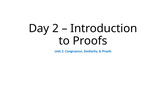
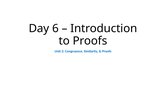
Day 2: 2 -> 6 (55, 29)
